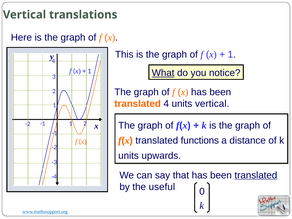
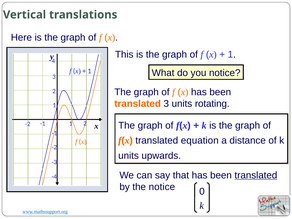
What underline: present -> none (163, 73)
translated 4: 4 -> 3 (166, 104)
units vertical: vertical -> rotating (212, 104)
functions: functions -> equation (200, 141)
the useful: useful -> notice (162, 187)
